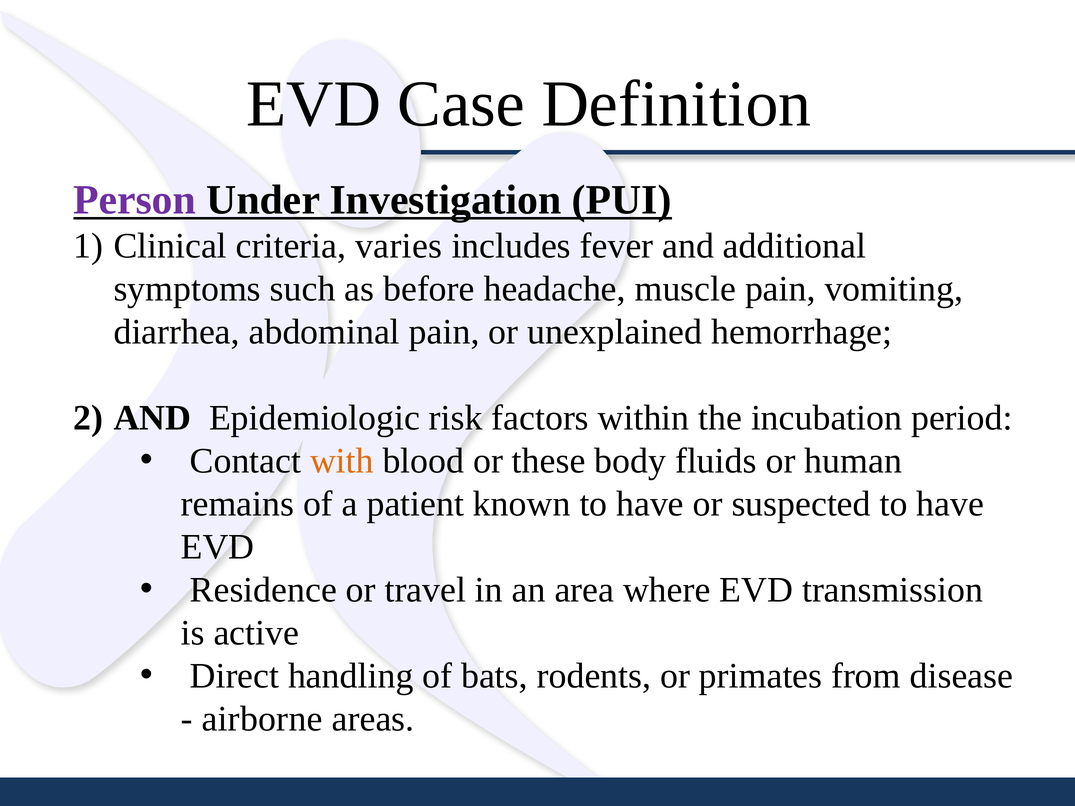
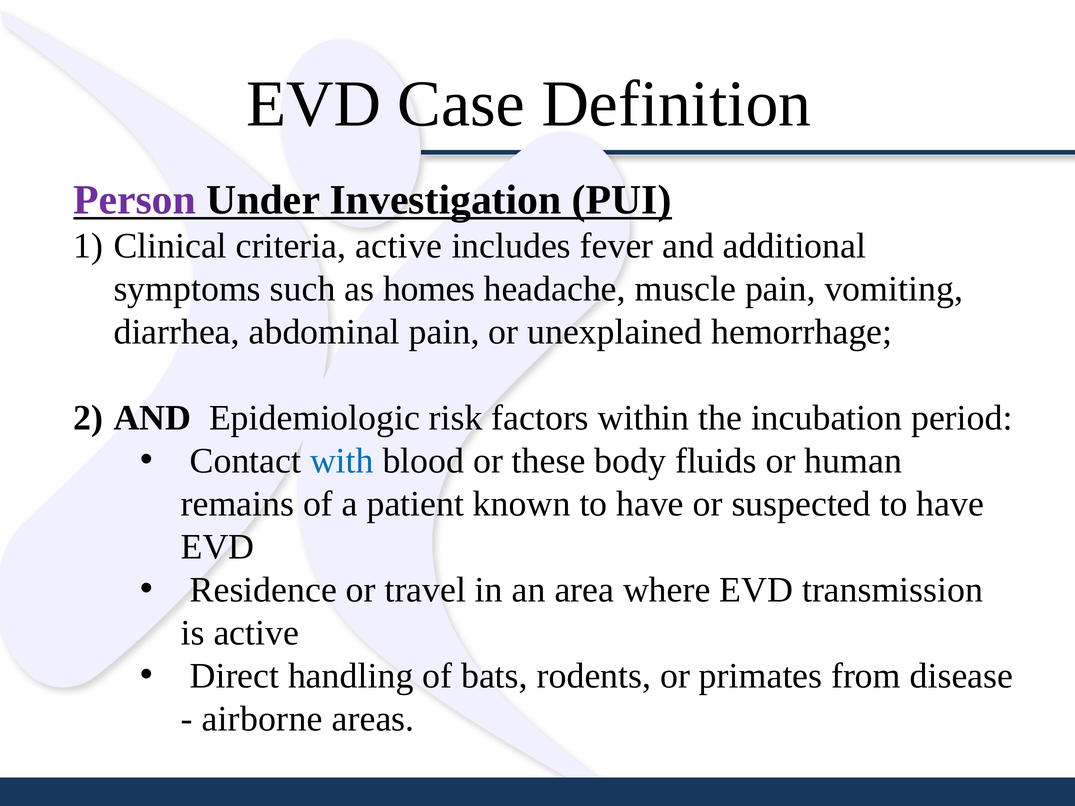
criteria varies: varies -> active (399, 246)
before: before -> homes (429, 289)
with colour: orange -> blue (342, 461)
